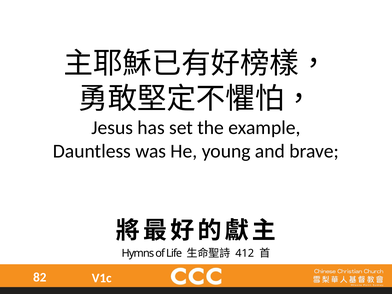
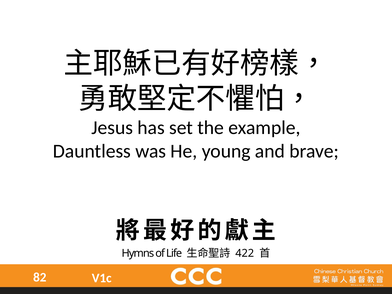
412: 412 -> 422 (245, 253)
